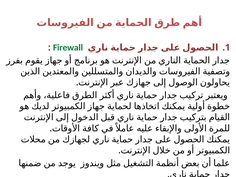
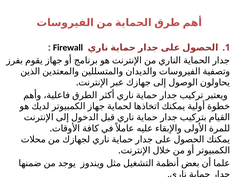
Firewall colour: green -> black (68, 48)
